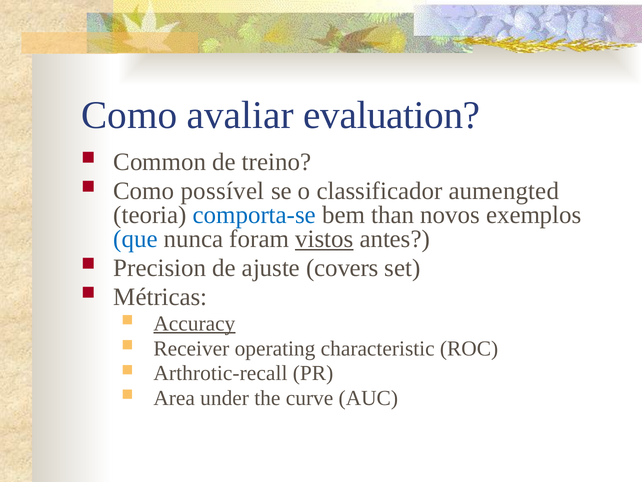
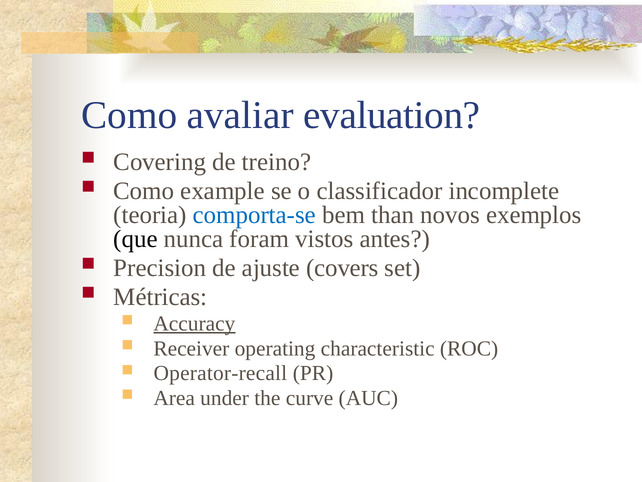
Common: Common -> Covering (160, 162)
possível: possível -> example (223, 191)
aumengted: aumengted -> incomplete (504, 191)
que colour: blue -> black (136, 239)
vistos underline: present -> none (324, 239)
Arthrotic-recall: Arthrotic-recall -> Operator-recall (220, 373)
